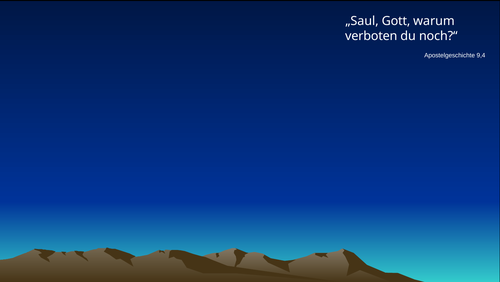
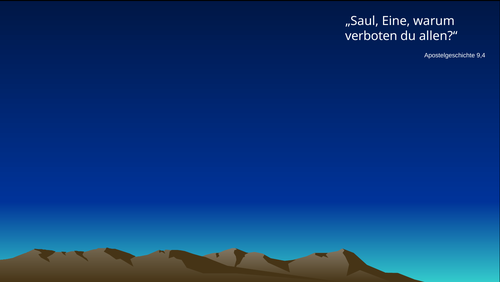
Gott: Gott -> Eine (396, 21)
noch?“: noch?“ -> allen?“ (438, 36)
